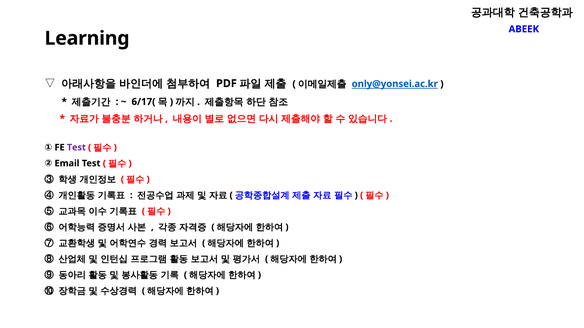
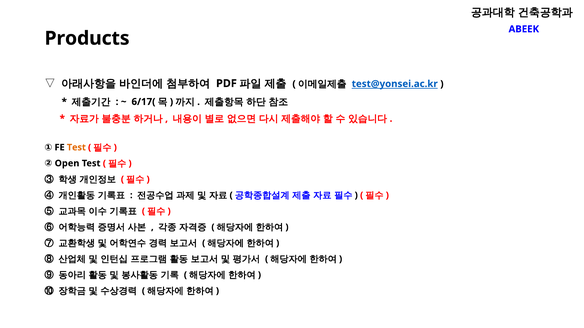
Learning: Learning -> Products (87, 38)
only@yonsei.ac.kr: only@yonsei.ac.kr -> test@yonsei.ac.kr (395, 84)
Test colour: purple -> orange (76, 148)
Email: Email -> Open (67, 164)
